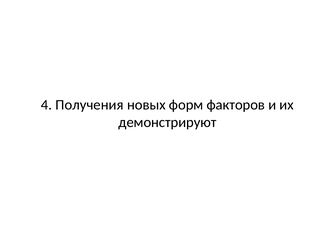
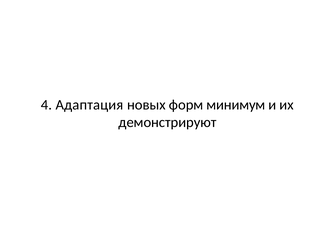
Получения: Получения -> Адаптация (89, 105)
факторов: факторов -> минимум (236, 105)
